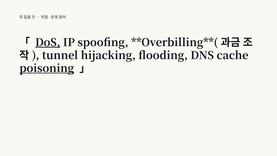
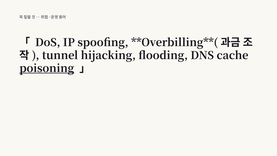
DoS underline: present -> none (48, 43)
